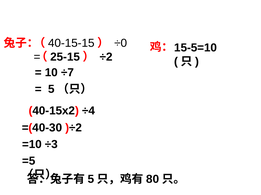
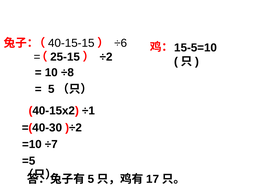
÷0: ÷0 -> ÷6 (121, 43)
÷7: ÷7 -> ÷8 (67, 73)
÷4: ÷4 -> ÷1 (88, 111)
÷3: ÷3 -> ÷7 (51, 145)
80: 80 -> 17 (153, 180)
